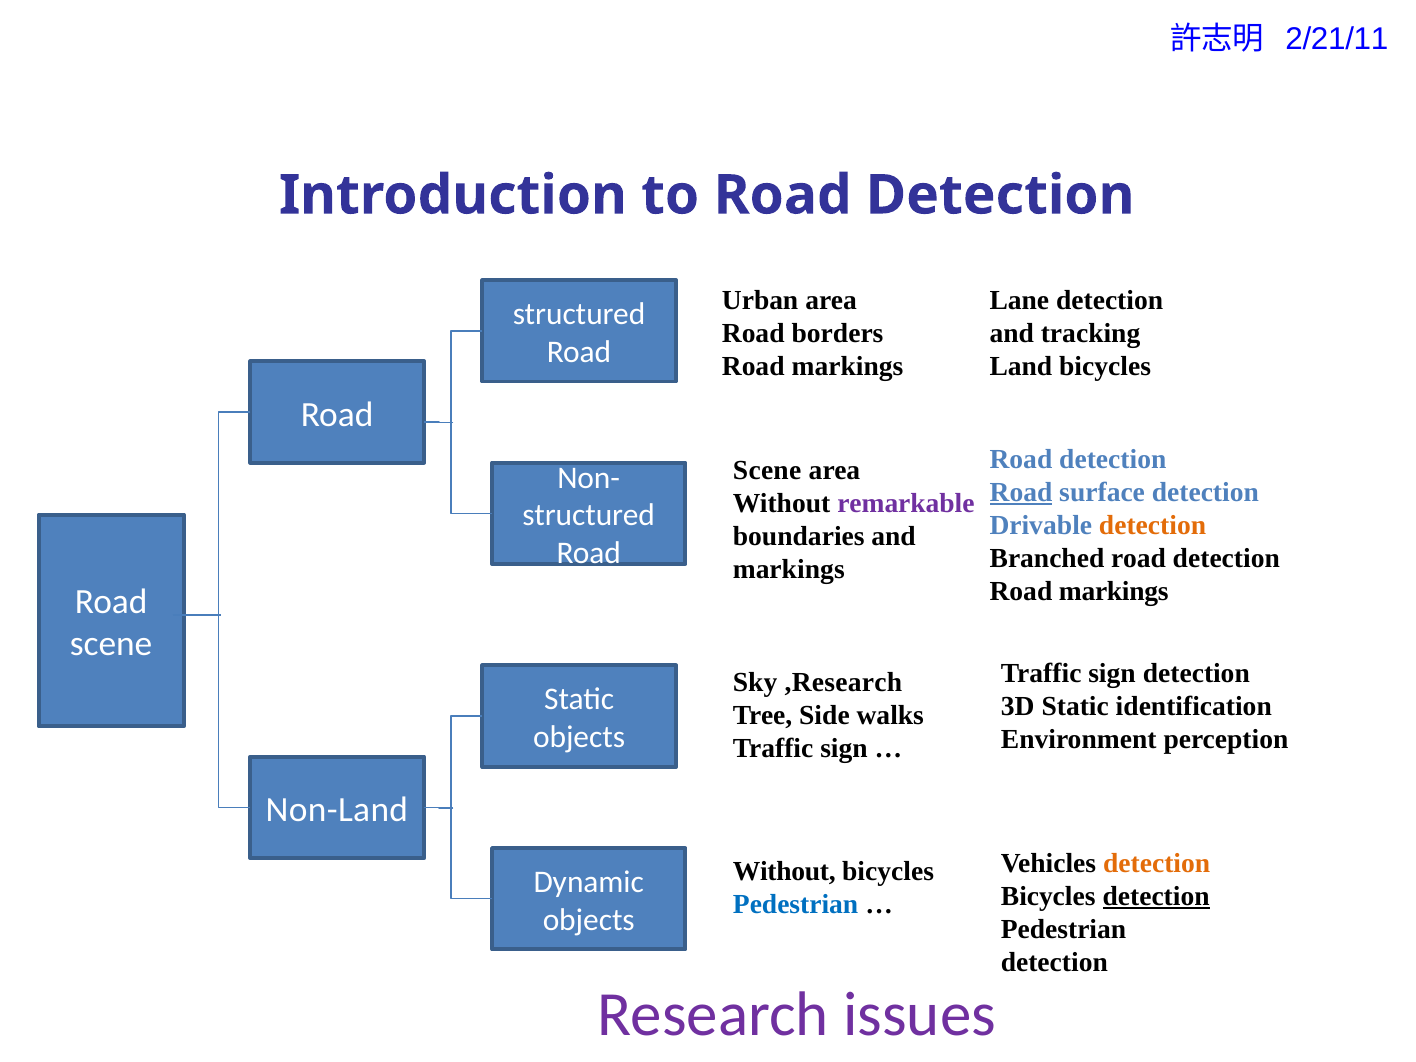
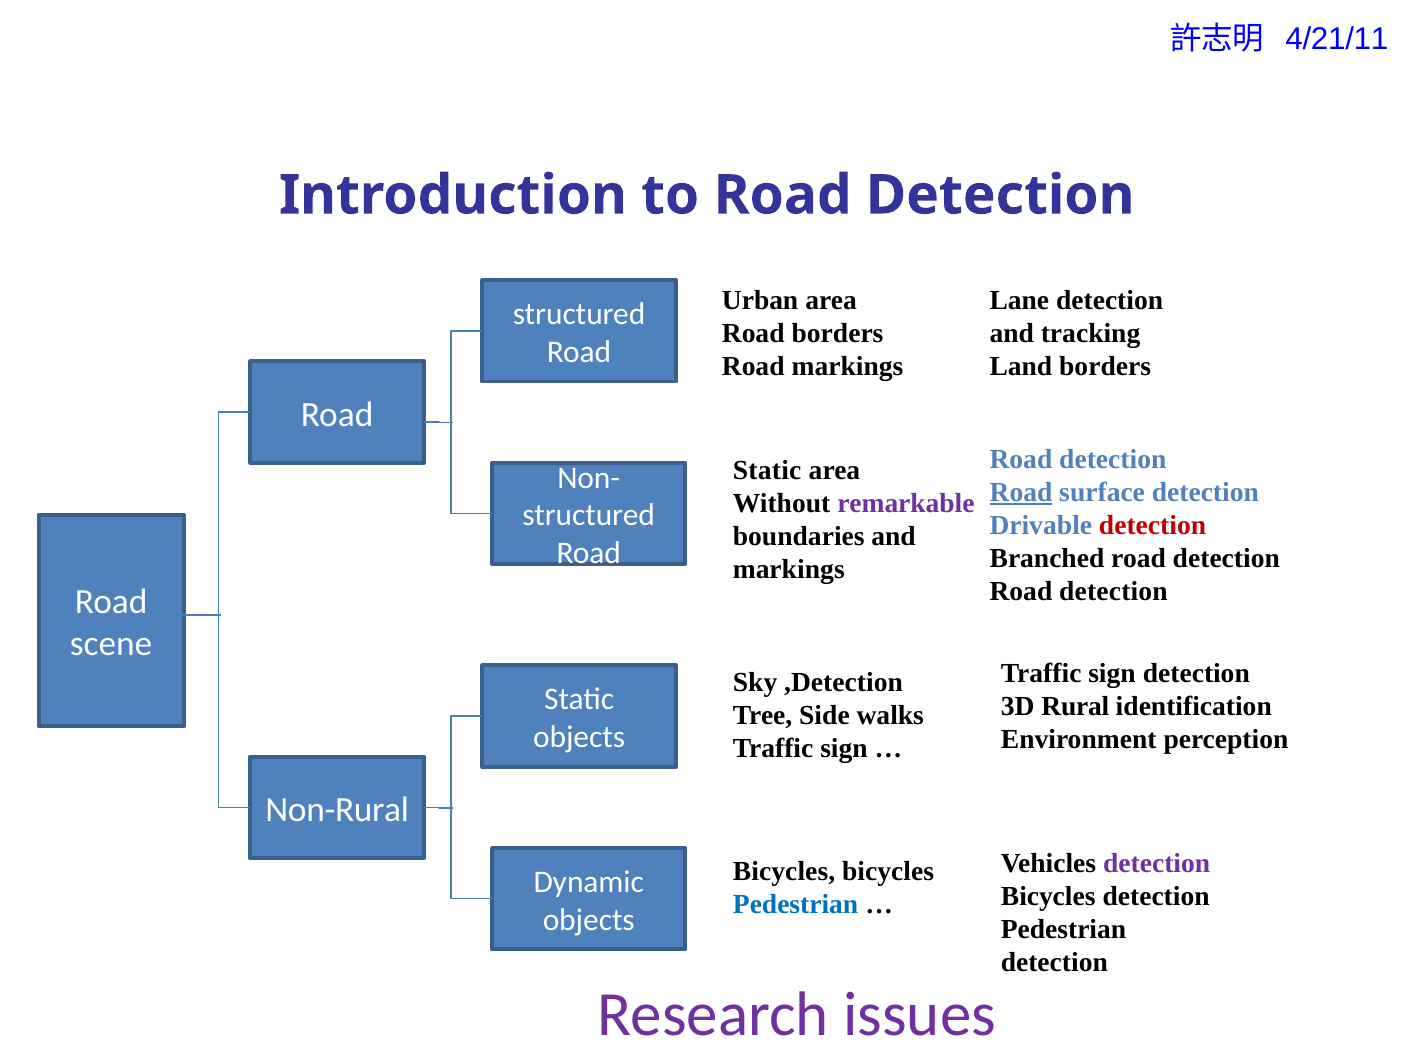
2/21/11: 2/21/11 -> 4/21/11 (1337, 39)
Land bicycles: bicycles -> borders (1105, 366)
Scene: Scene -> Static (767, 470)
detection colour: orange -> red (1153, 525)
markings: markings -> detection (1113, 591)
,Research: ,Research -> ,Detection (844, 682)
3D Static: Static -> Rural (1075, 707)
Non-Land: Non-Land -> Non-Rural (337, 810)
detection colour: orange -> purple (1157, 863)
Without: Without -> Bicycles (784, 872)
detection underline: present -> none (1156, 896)
